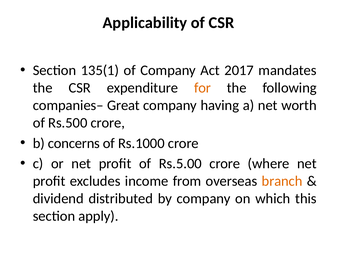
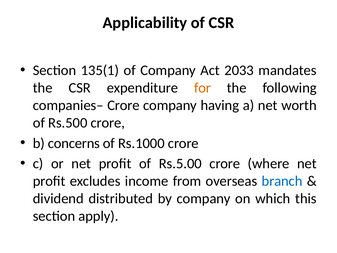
2017: 2017 -> 2033 (239, 70)
companies– Great: Great -> Crore (123, 105)
branch colour: orange -> blue (282, 181)
